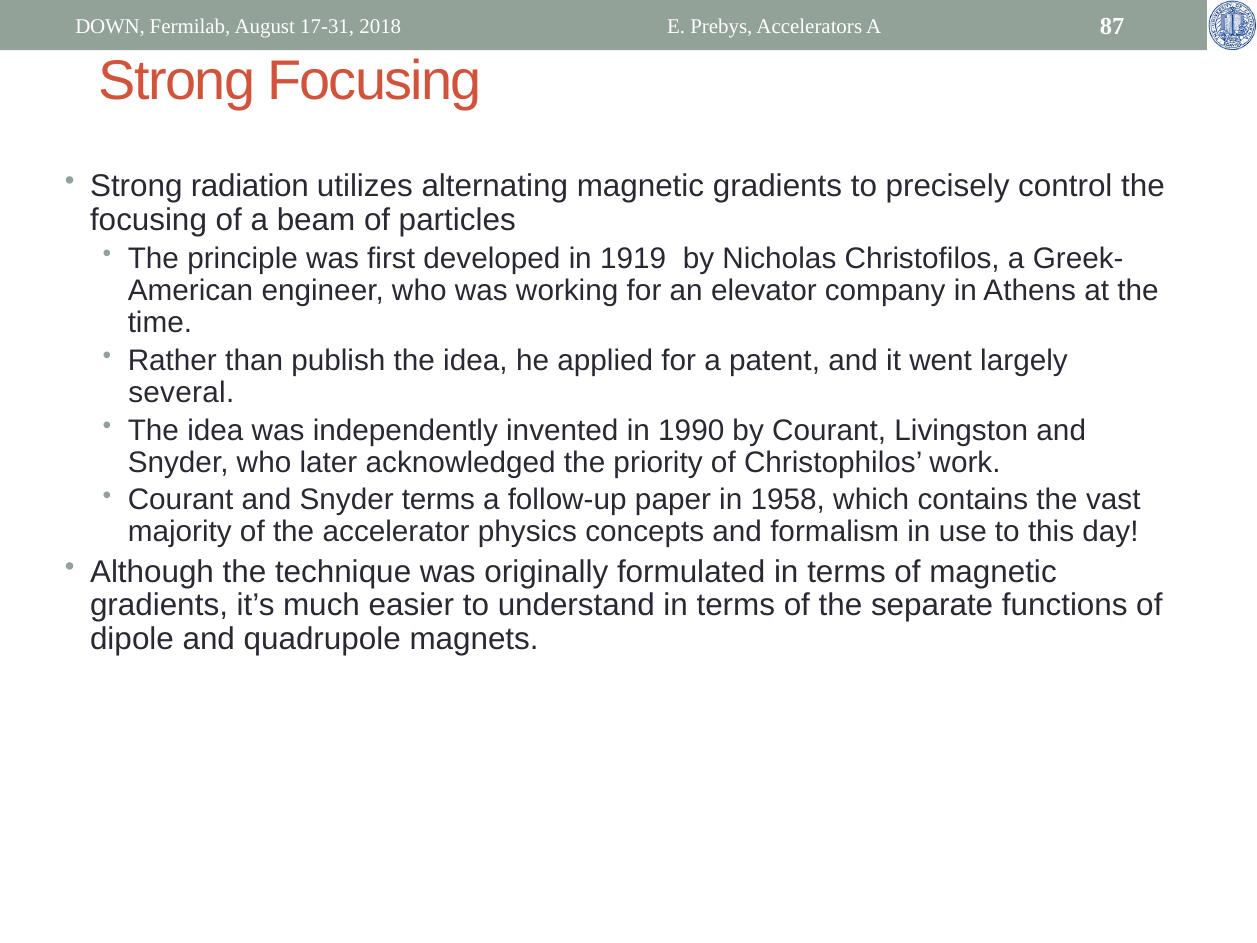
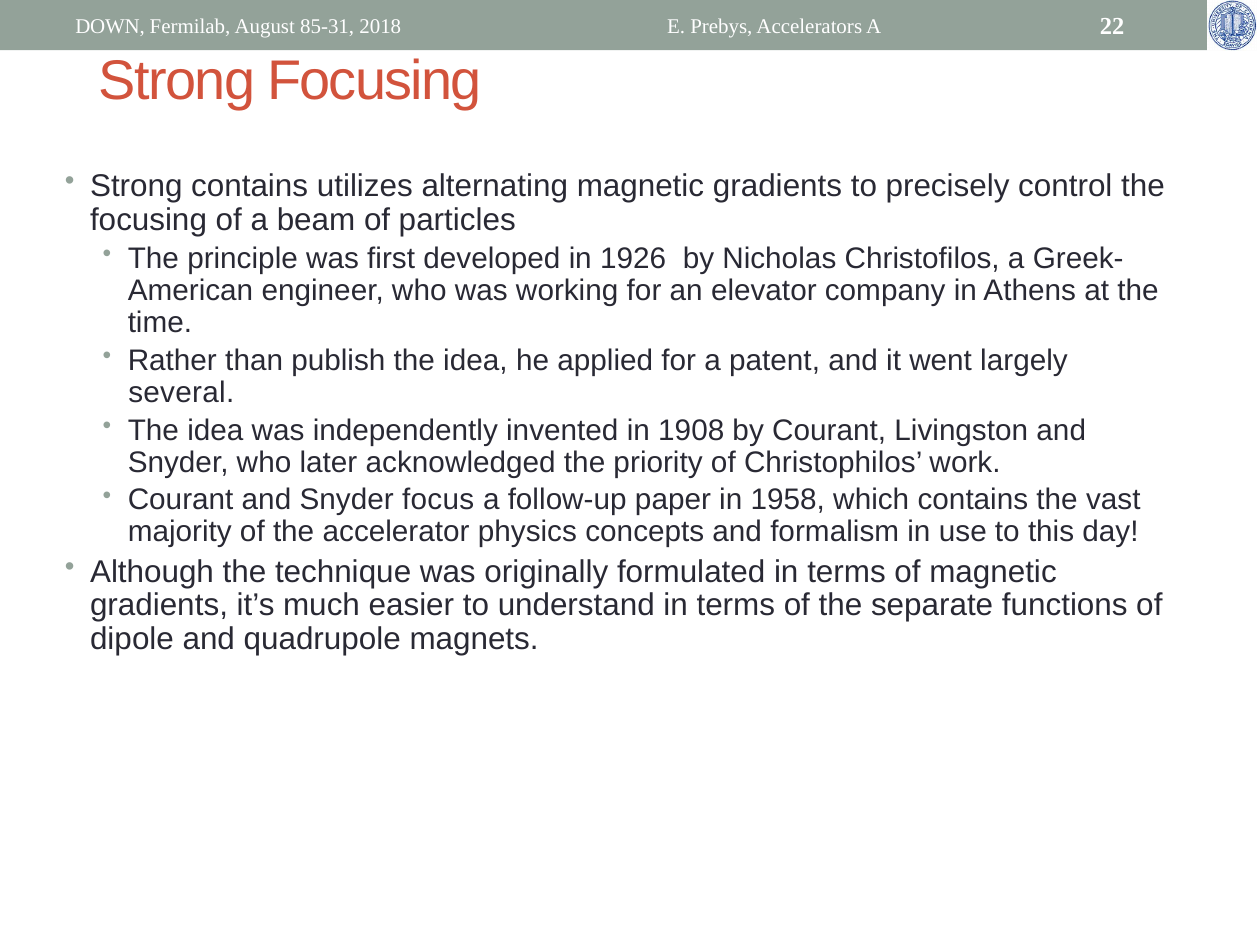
17-31: 17-31 -> 85-31 (327, 27)
87: 87 -> 22 (1112, 27)
Strong radiation: radiation -> contains (250, 186)
1919: 1919 -> 1926 (633, 259)
1990: 1990 -> 1908 (691, 430)
Snyder terms: terms -> focus (438, 500)
